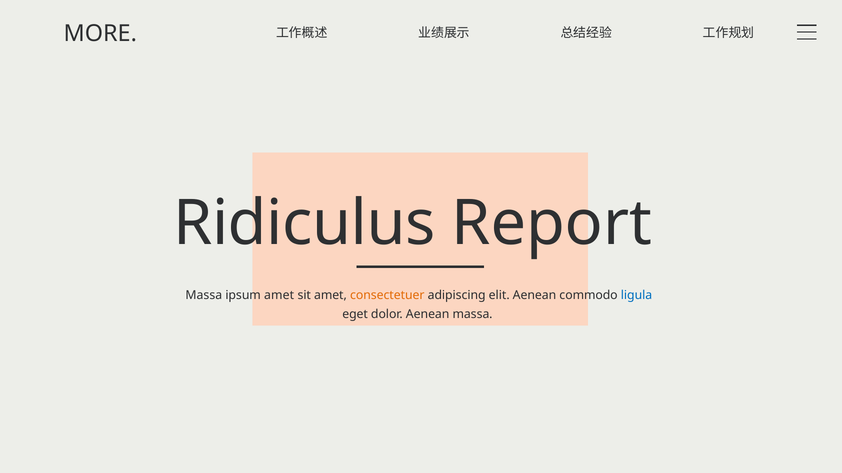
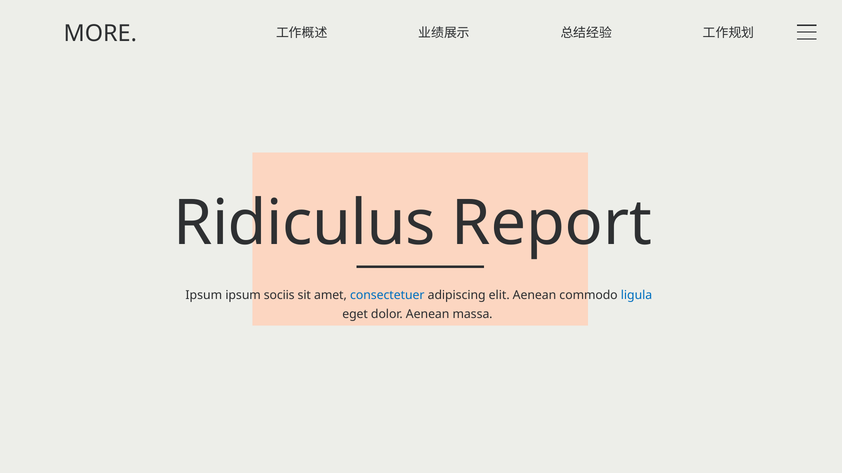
Massa: Massa -> Ipsum (204, 296)
ipsum amet: amet -> sociis (279, 296)
consectetuer colour: orange -> blue (387, 296)
